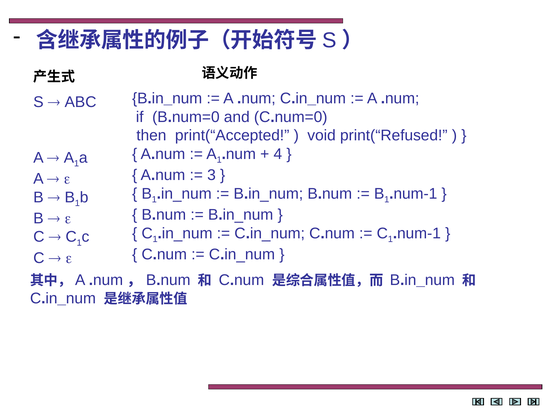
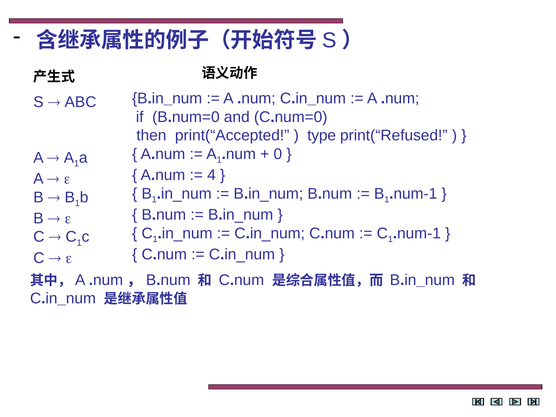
void: void -> type (322, 135)
4: 4 -> 0 (278, 154)
3: 3 -> 4 (212, 175)
